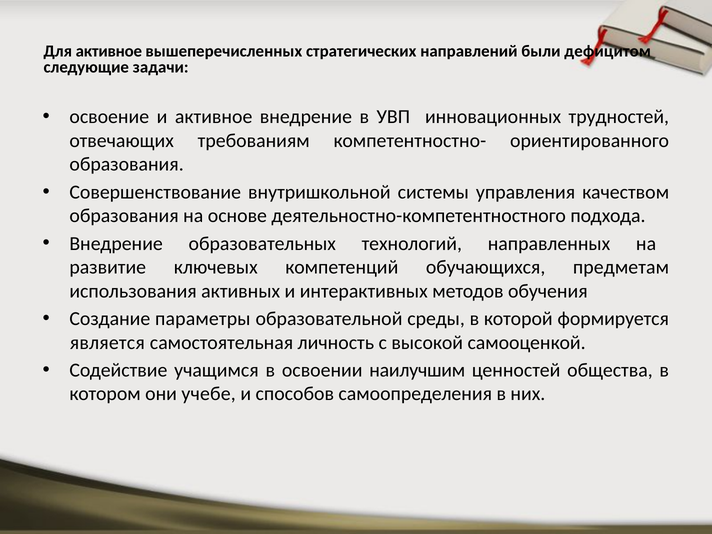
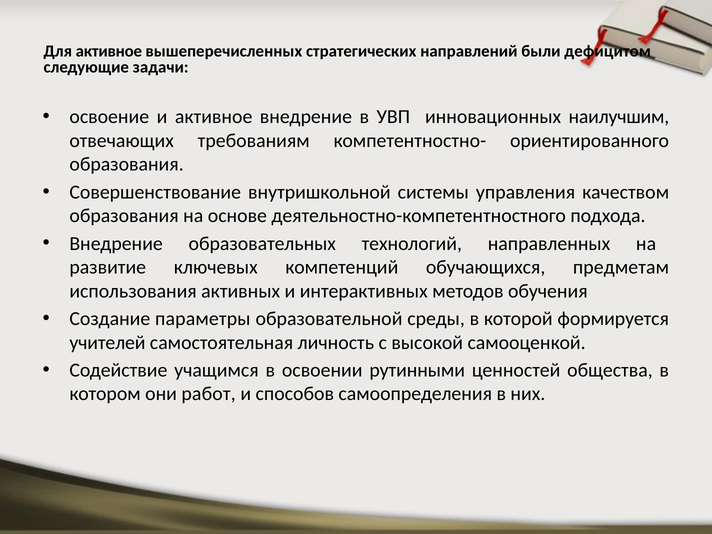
трудностей: трудностей -> наилучшим (619, 117)
является: является -> учителей (107, 342)
наилучшим: наилучшим -> рутинными (417, 370)
учебе: учебе -> работ (209, 394)
